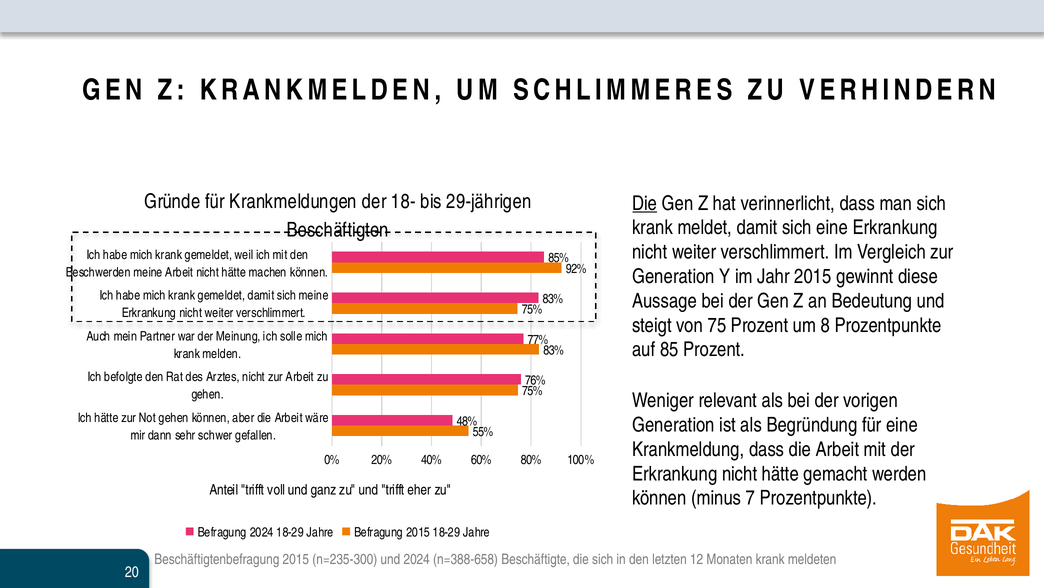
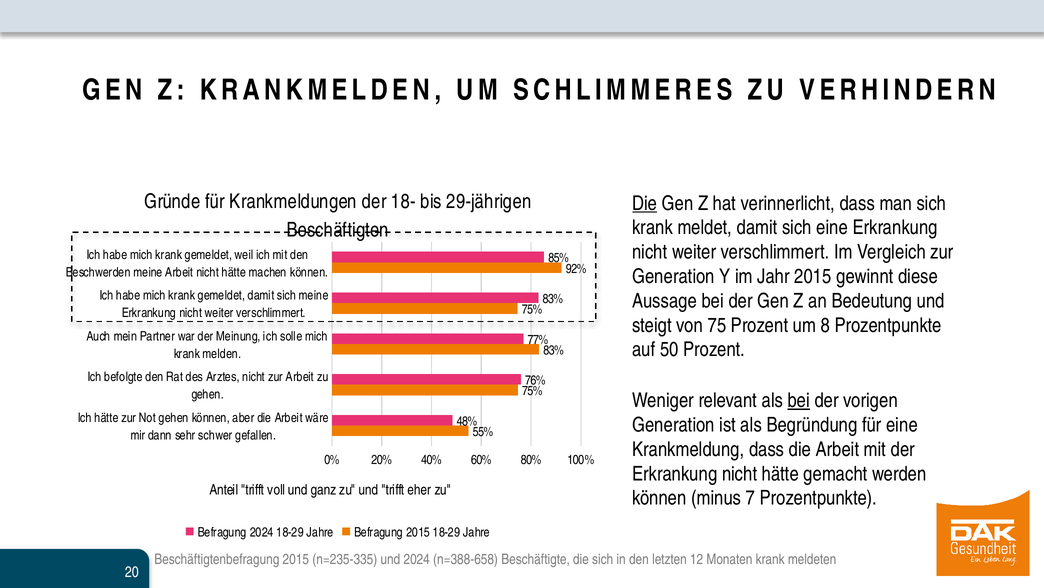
85: 85 -> 50 (669, 349)
bei underline: none -> present (799, 400)
n=235-300: n=235-300 -> n=235-335 (345, 559)
